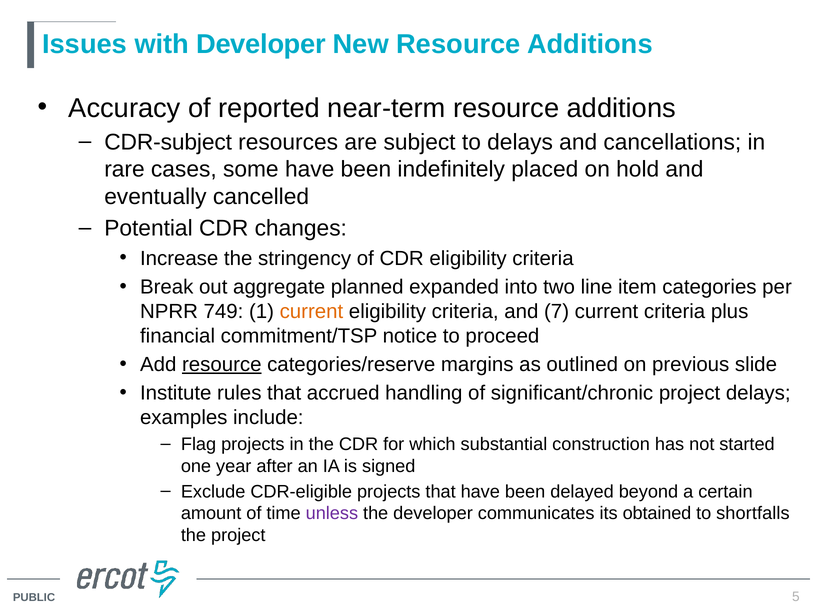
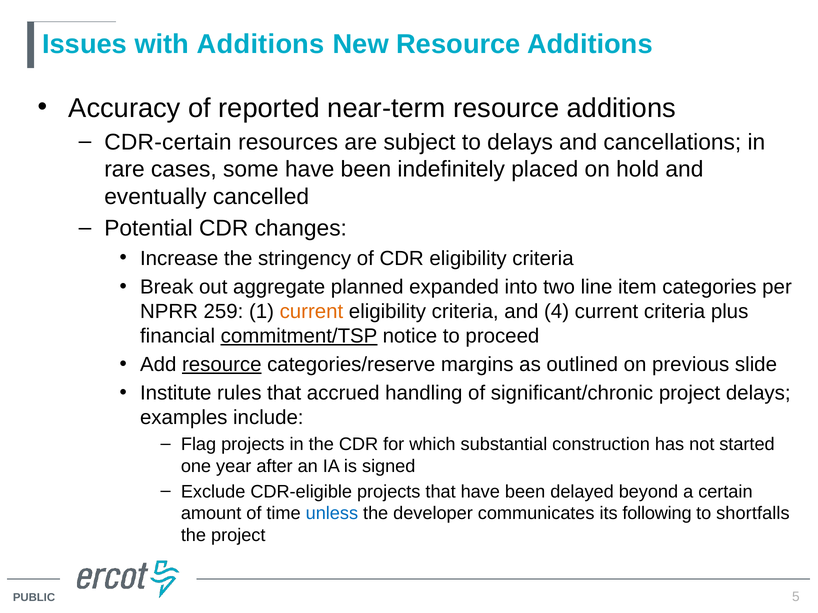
with Developer: Developer -> Additions (261, 44)
CDR-subject: CDR-subject -> CDR-certain (168, 142)
749: 749 -> 259 (223, 312)
7: 7 -> 4 (557, 312)
commitment/TSP underline: none -> present (299, 336)
unless colour: purple -> blue (332, 514)
obtained: obtained -> following (657, 514)
